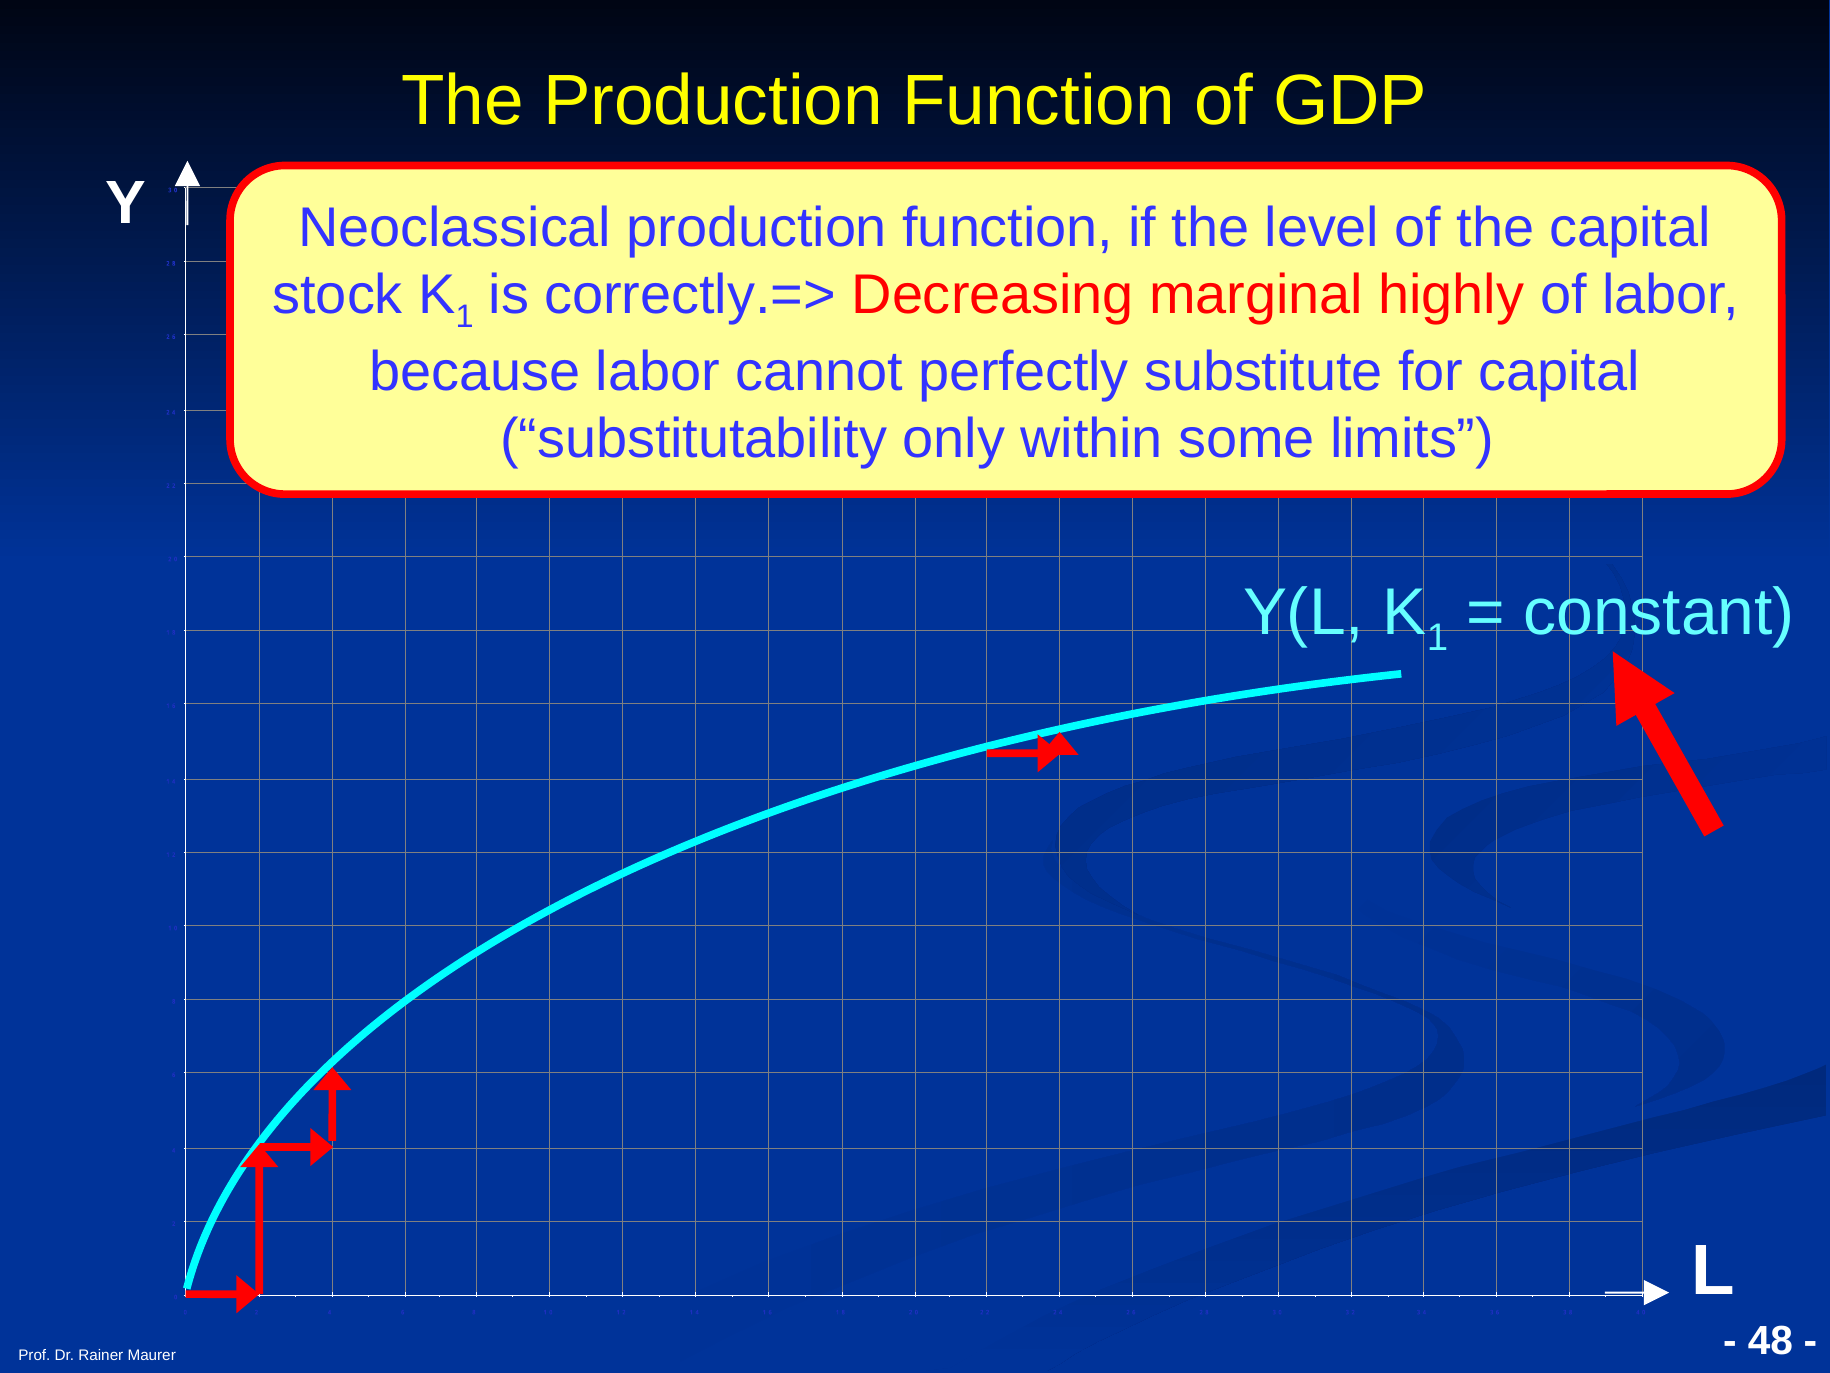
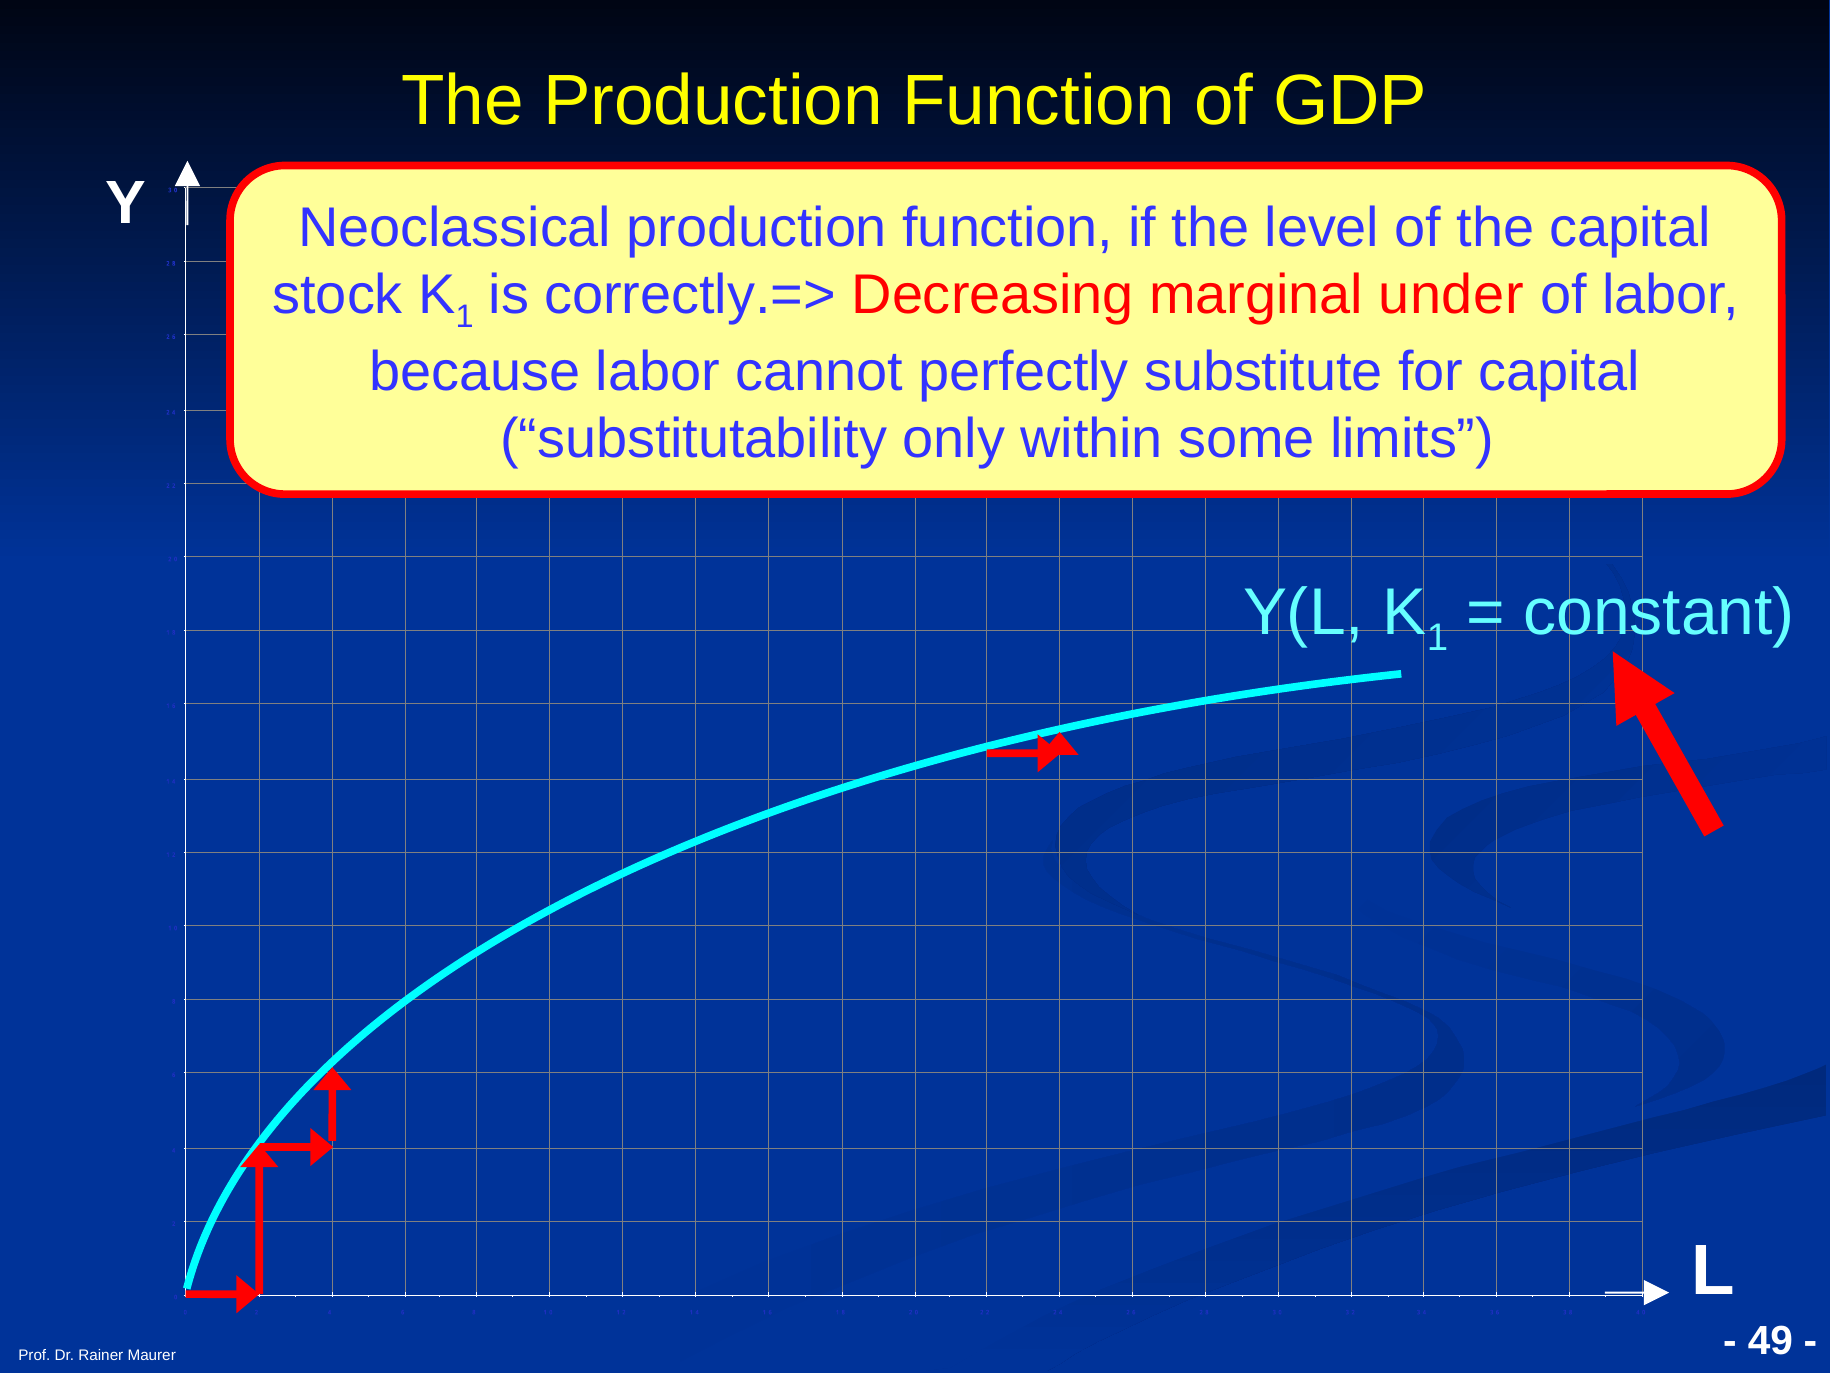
highly: highly -> under (1451, 295)
48: 48 -> 49 (1770, 1341)
